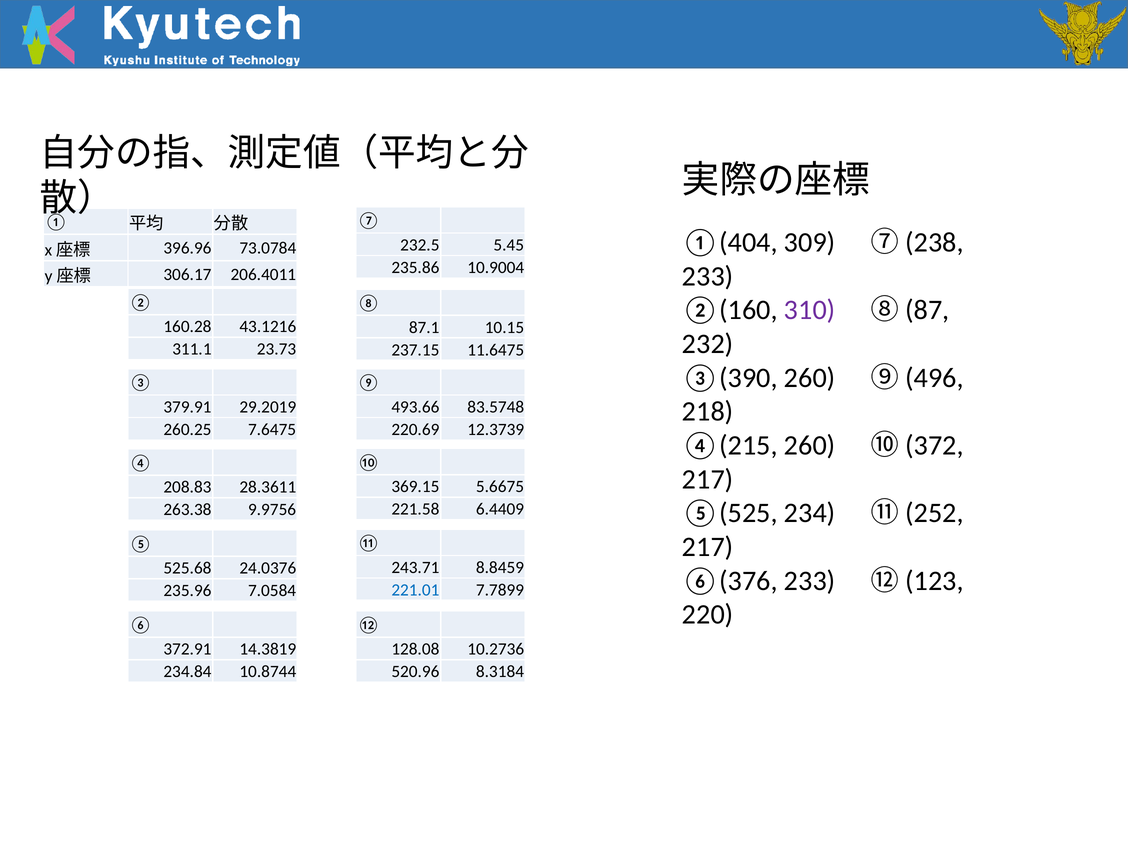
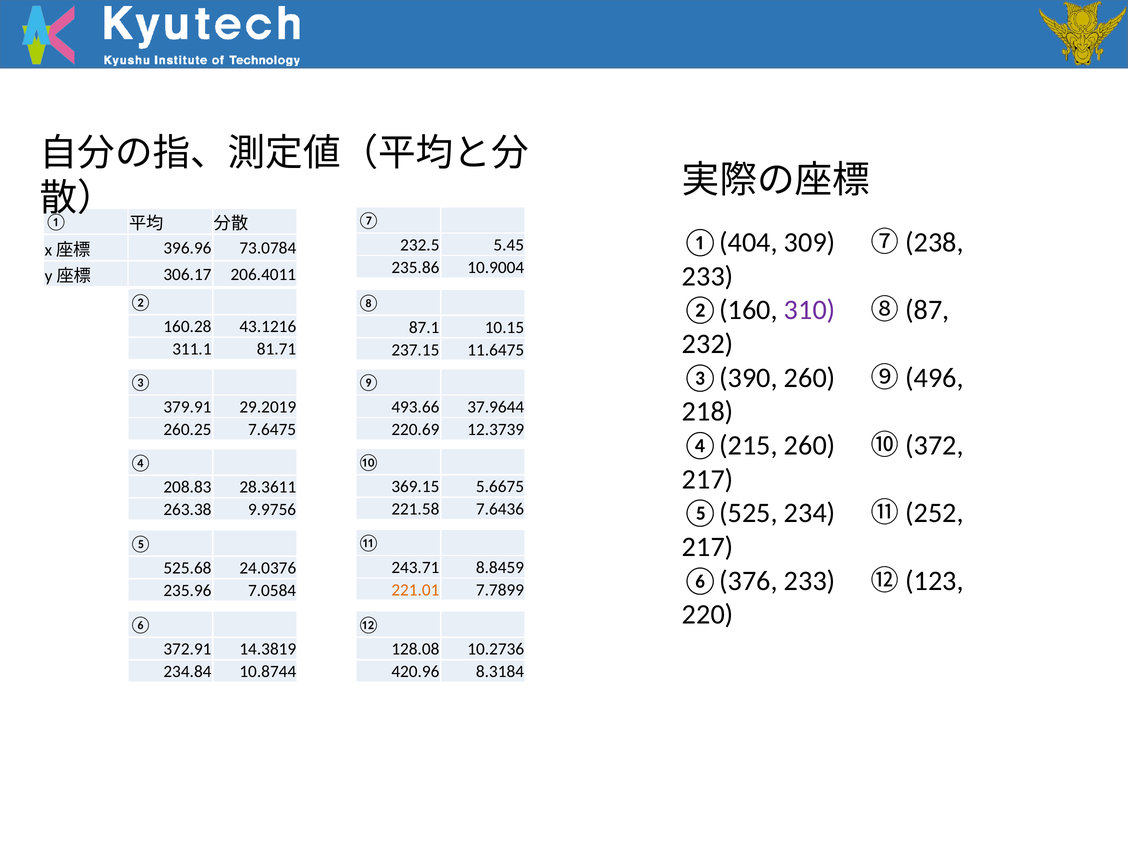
23.73: 23.73 -> 81.71 (277, 349)
83.5748: 83.5748 -> 37.9644 (496, 407)
6.4409: 6.4409 -> 7.6436 (500, 509)
221.01 colour: blue -> orange (415, 590)
520.96: 520.96 -> 420.96 (415, 672)
